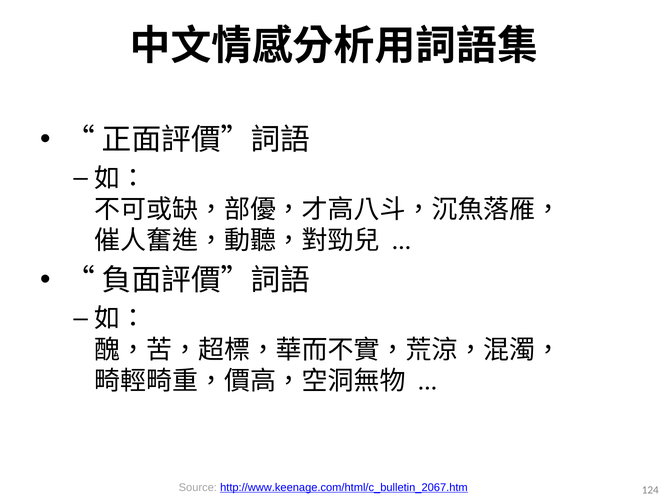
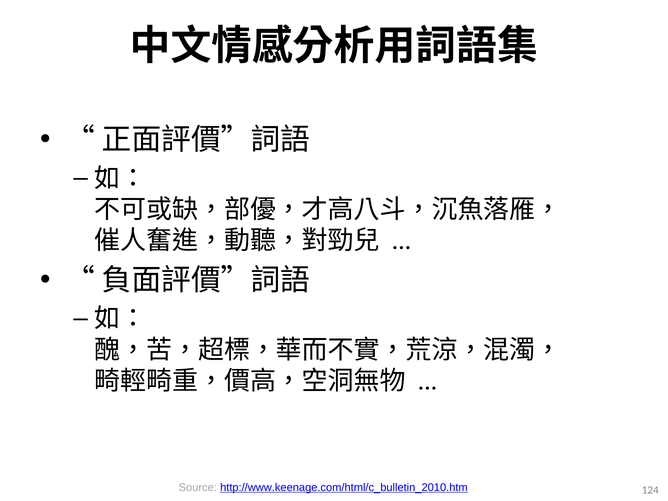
http://www.keenage.com/html/c_bulletin_2067.htm: http://www.keenage.com/html/c_bulletin_2067.htm -> http://www.keenage.com/html/c_bulletin_2010.htm (344, 487)
